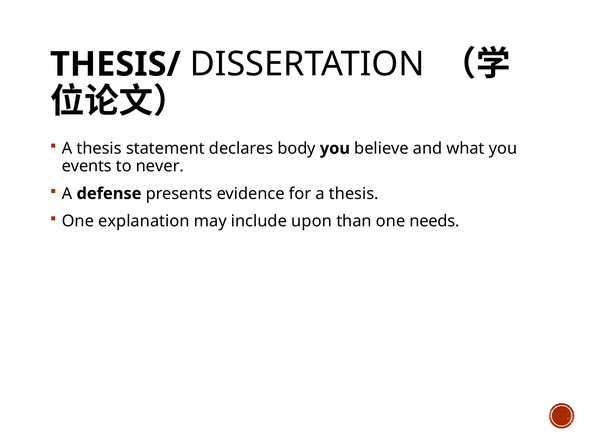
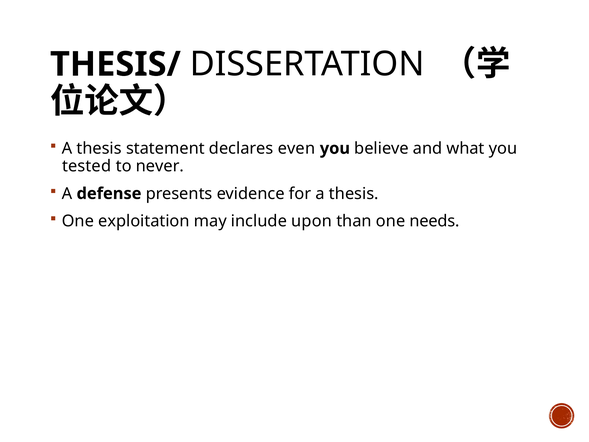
body: body -> even (296, 148)
events: events -> tested (87, 166)
explanation: explanation -> exploitation (144, 221)
